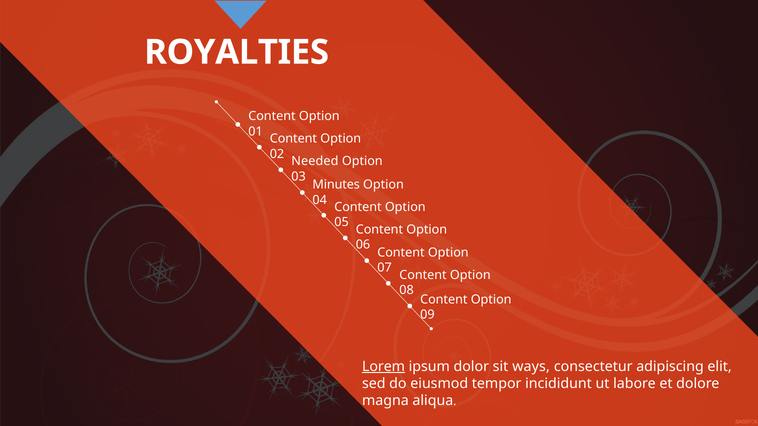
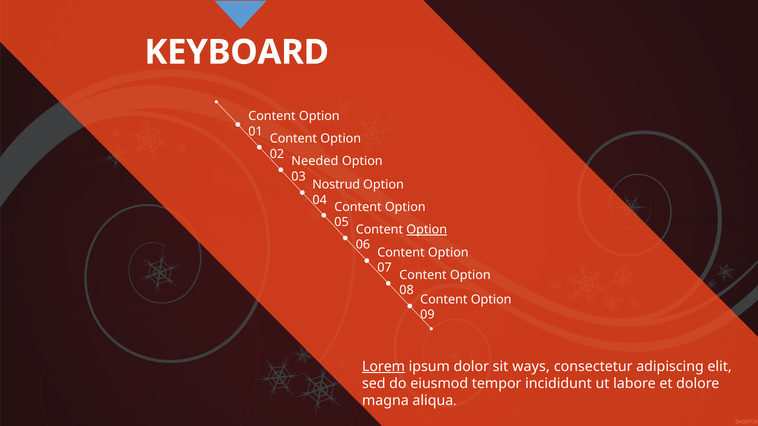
ROYALTIES: ROYALTIES -> KEYBOARD (237, 52)
Minutes: Minutes -> Nostrud (336, 185)
Option underline: none -> present (427, 230)
